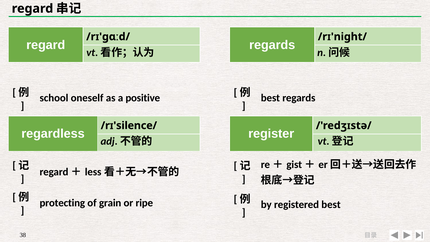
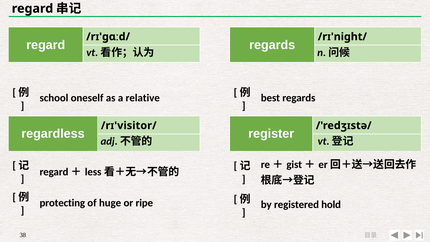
positive: positive -> relative (143, 98)
/rɪ'silence/: /rɪ'silence/ -> /rɪ'visitor/ (129, 125)
grain: grain -> huge (110, 203)
registered best: best -> hold (331, 205)
